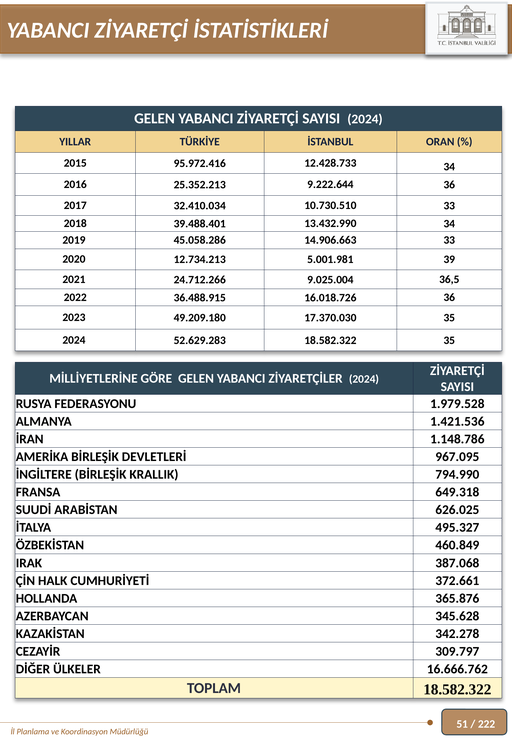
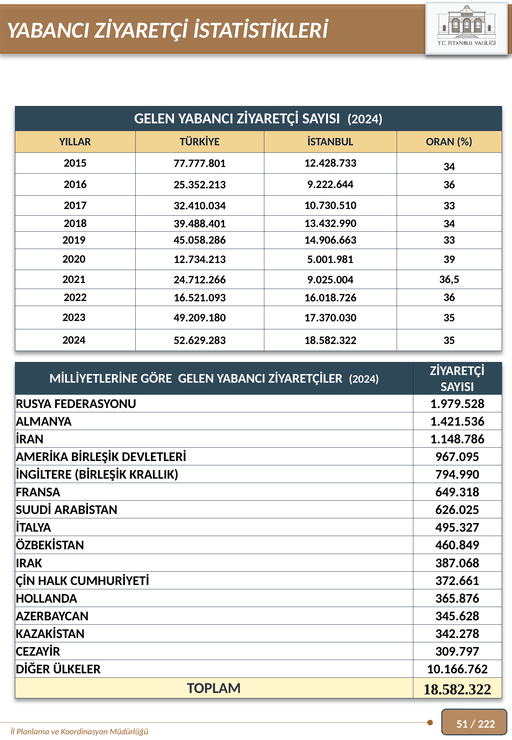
95.972.416: 95.972.416 -> 77.777.801 (200, 163)
36.488.915: 36.488.915 -> 16.521.093 (200, 298)
16.666.762: 16.666.762 -> 10.166.762 (457, 669)
